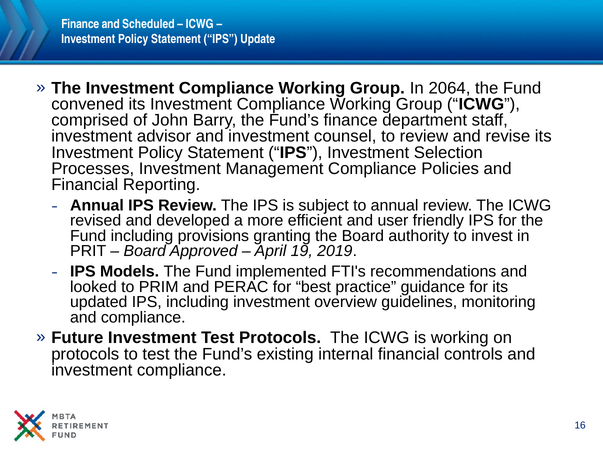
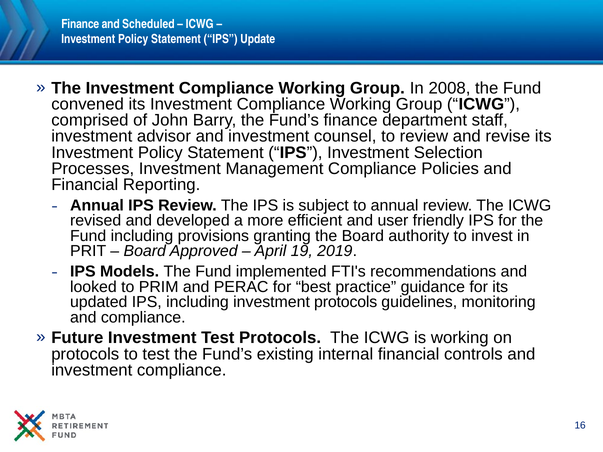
2064: 2064 -> 2008 (449, 88)
investment overview: overview -> protocols (346, 302)
